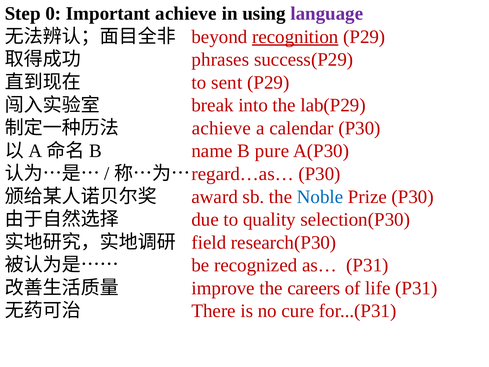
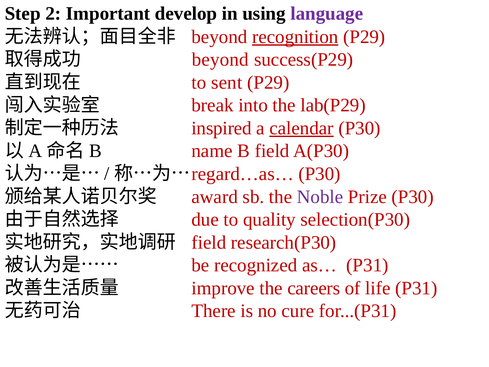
0: 0 -> 2 (53, 14)
Important achieve: achieve -> develop (186, 14)
phrases: phrases -> beyond (220, 60)
achieve: achieve -> inspired (222, 128)
calendar underline: none -> present (302, 128)
B pure: pure -> field (272, 151)
Noble colour: blue -> purple (320, 197)
